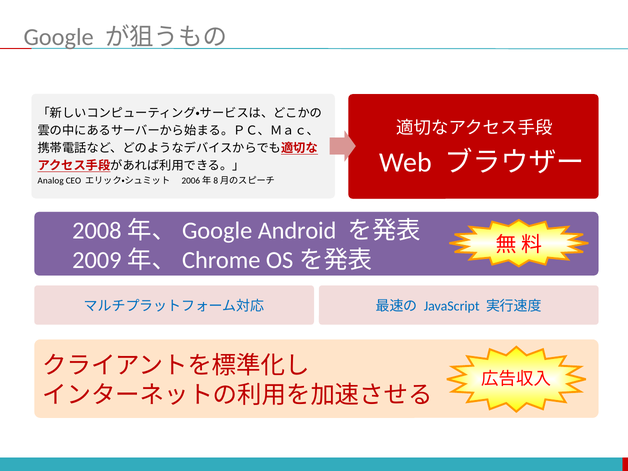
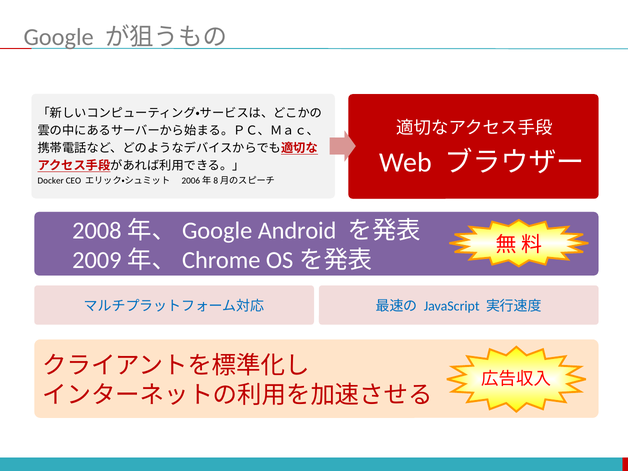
Analog: Analog -> Docker (51, 181)
